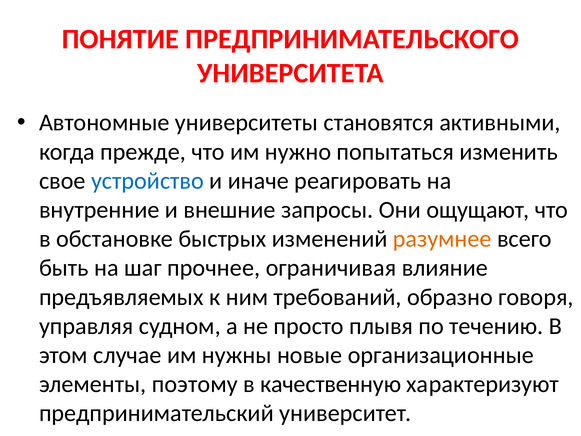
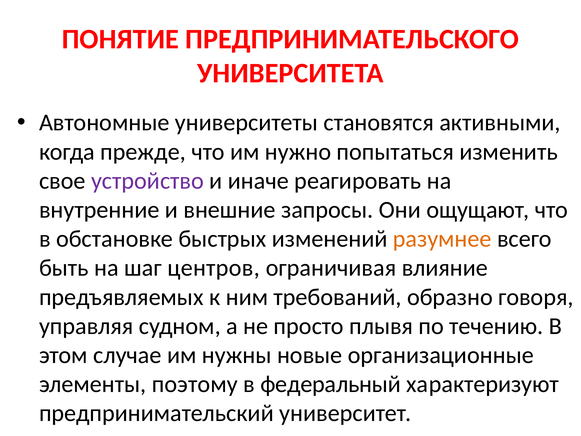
устройство colour: blue -> purple (147, 181)
прочнее: прочнее -> центров (214, 268)
качественную: качественную -> федеральный (331, 384)
